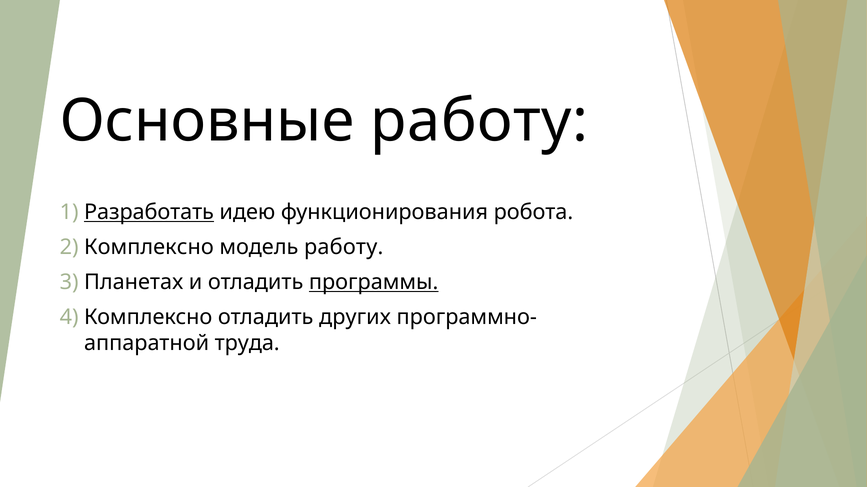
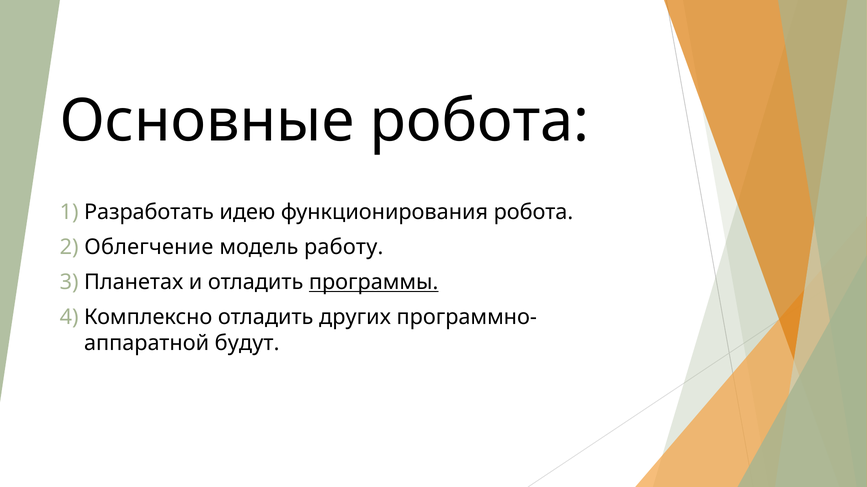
Основные работу: работу -> робота (480, 121)
Разработать underline: present -> none (149, 212)
Комплексно: Комплексно -> Облегчение (149, 247)
труда: труда -> будут (247, 344)
